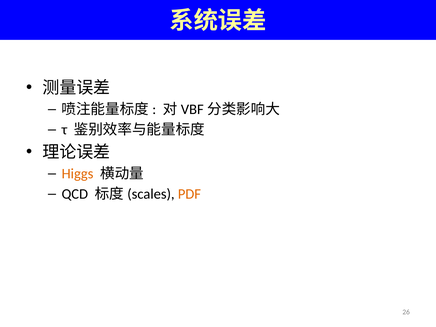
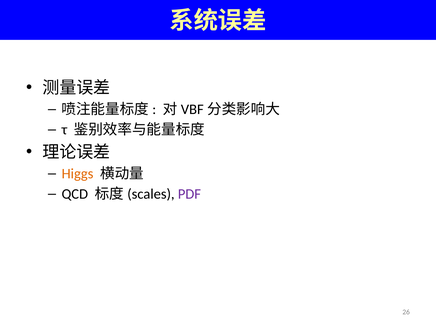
PDF colour: orange -> purple (189, 194)
